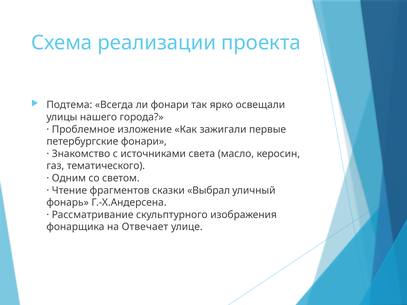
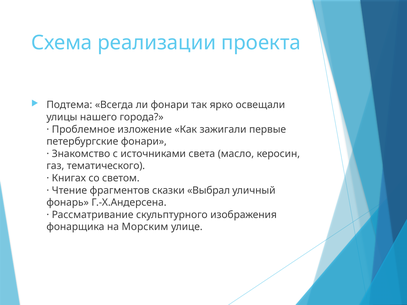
Одним: Одним -> Книгах (69, 178)
Отвечает: Отвечает -> Морским (145, 227)
